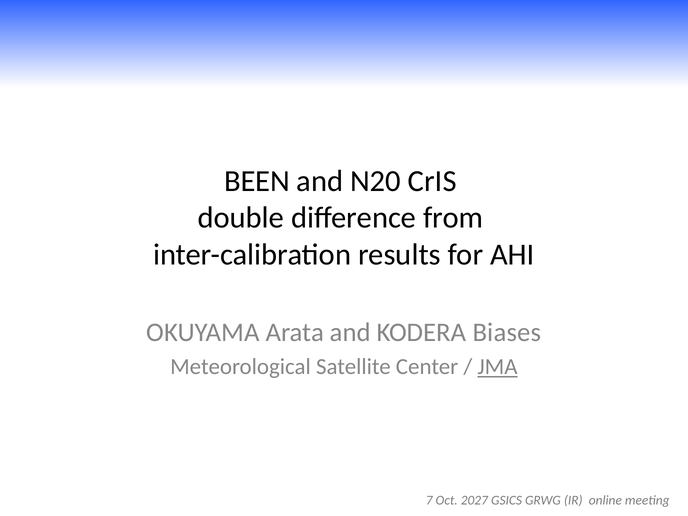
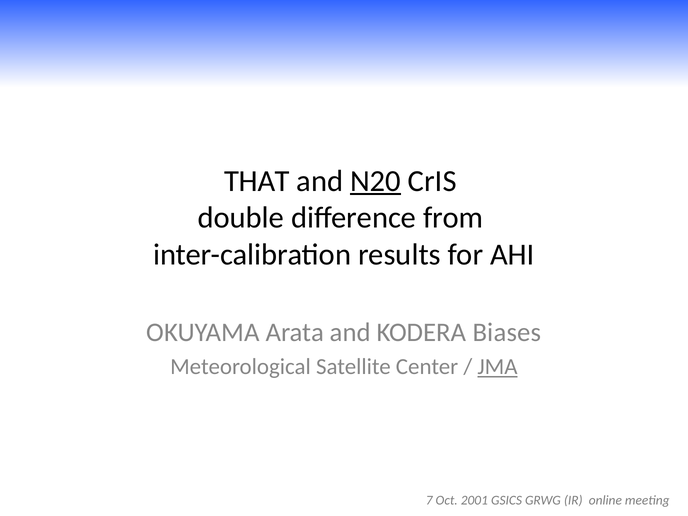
BEEN: BEEN -> THAT (257, 181)
N20 underline: none -> present (376, 181)
2027: 2027 -> 2001 (474, 501)
